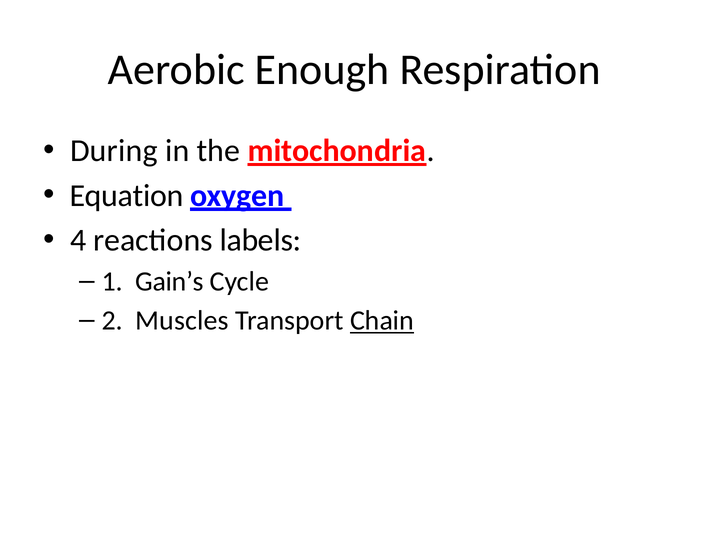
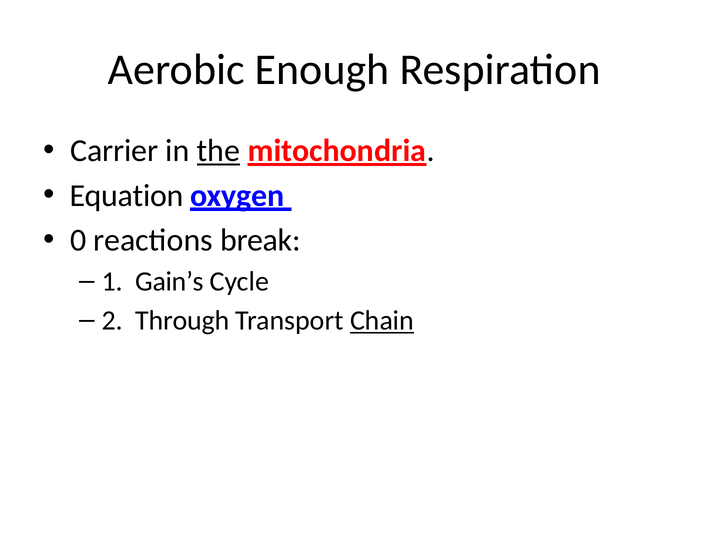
During: During -> Carrier (114, 151)
the underline: none -> present (218, 151)
4: 4 -> 0 (78, 240)
labels: labels -> break (260, 240)
Muscles: Muscles -> Through (182, 321)
